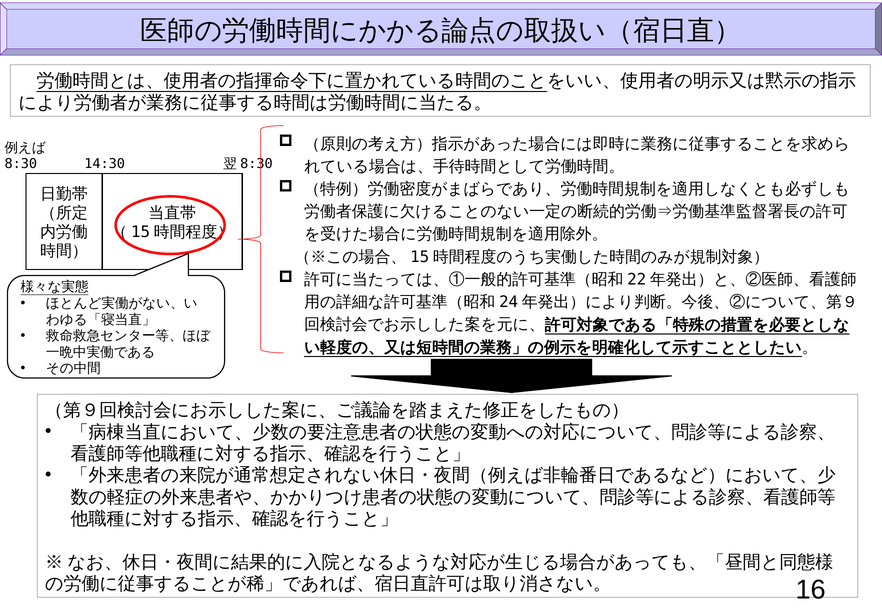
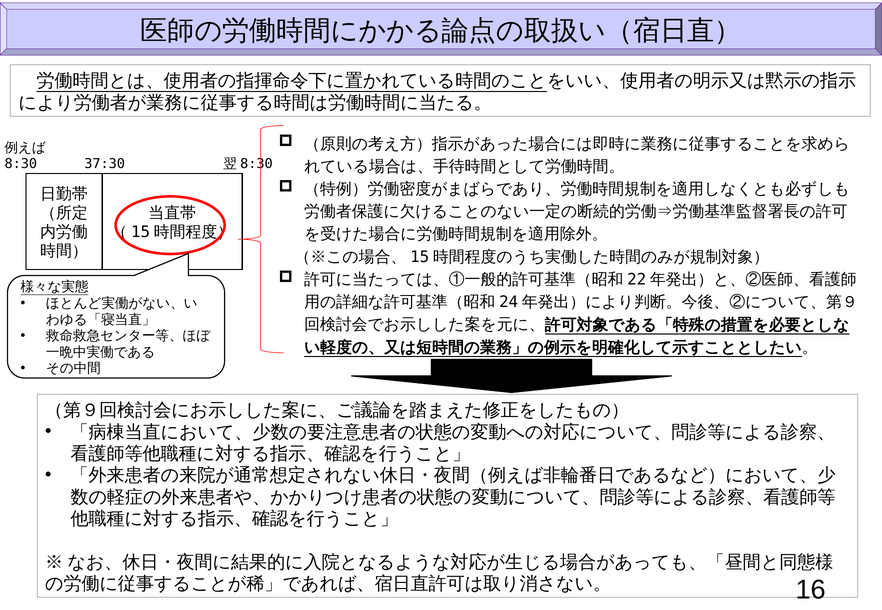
14:30: 14:30 -> 37:30 (105, 164)
